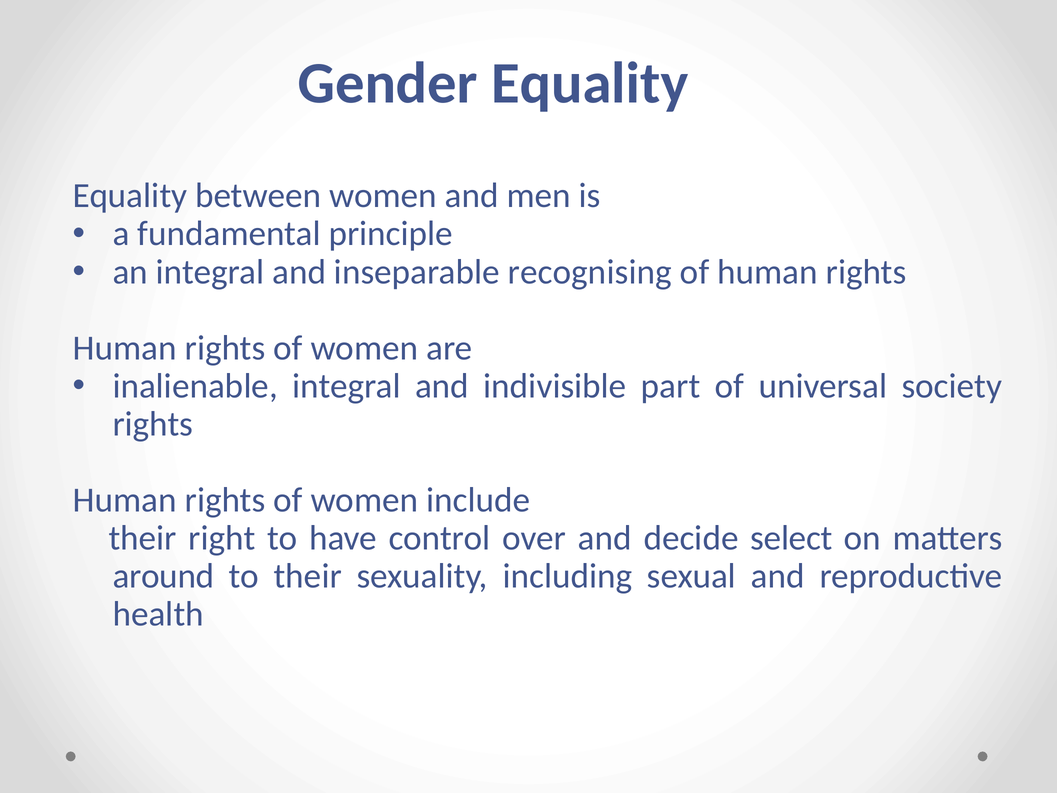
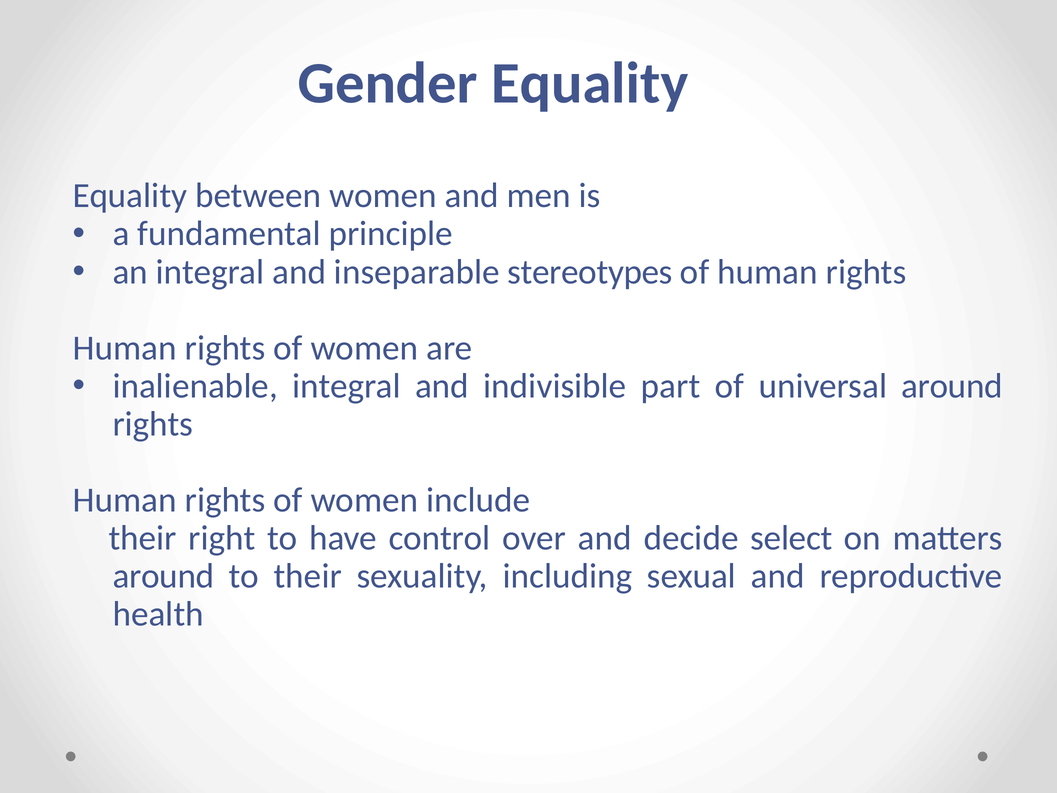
recognising: recognising -> stereotypes (590, 272)
universal society: society -> around (952, 386)
